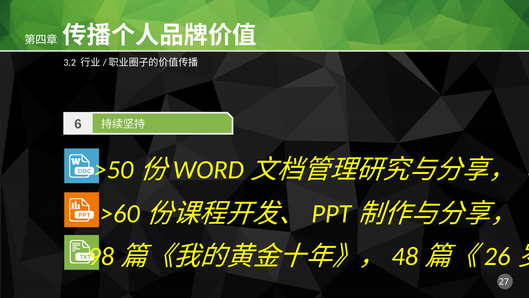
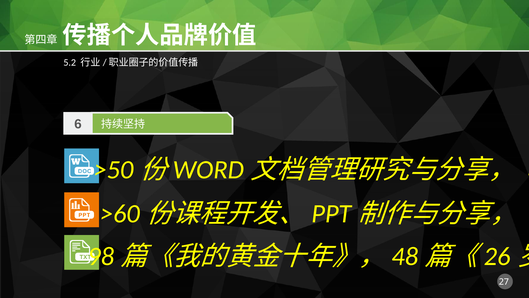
3.2: 3.2 -> 5.2 (70, 62)
